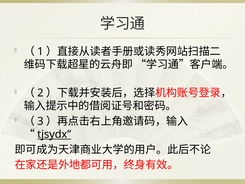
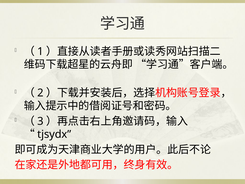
tjsydx underline: present -> none (54, 134)
